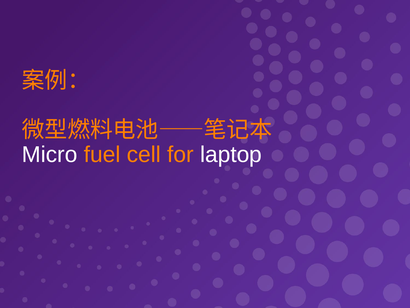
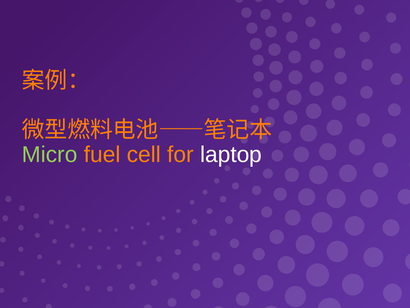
Micro colour: white -> light green (50, 154)
